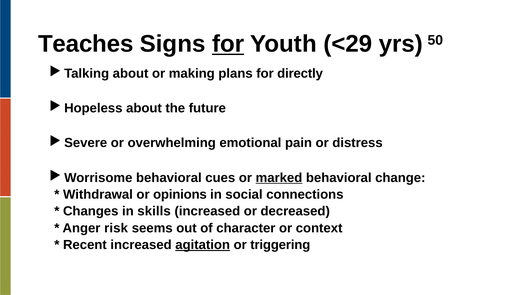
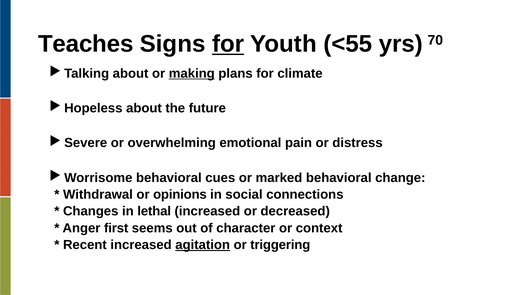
<29: <29 -> <55 (348, 44)
50: 50 -> 70 (435, 40)
making underline: none -> present (192, 73)
directly: directly -> climate (300, 73)
marked underline: present -> none (279, 178)
skills: skills -> lethal (154, 212)
risk: risk -> first (116, 228)
